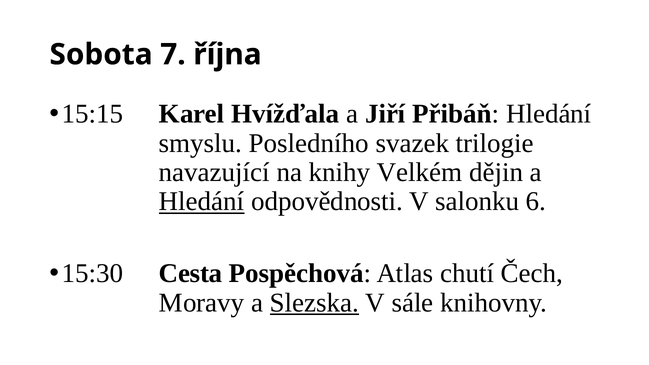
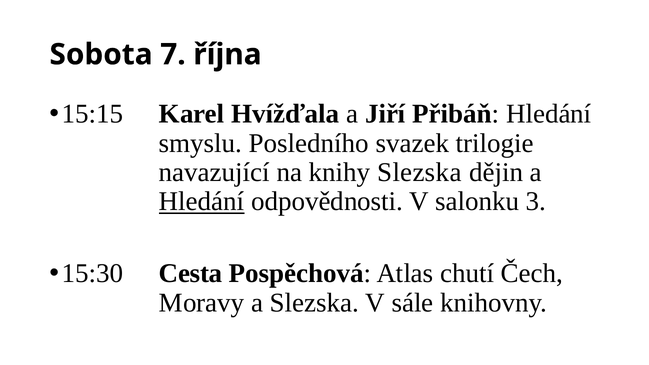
knihy Velkém: Velkém -> Slezska (419, 172)
6: 6 -> 3 (536, 202)
Slezska underline: present -> none (314, 303)
